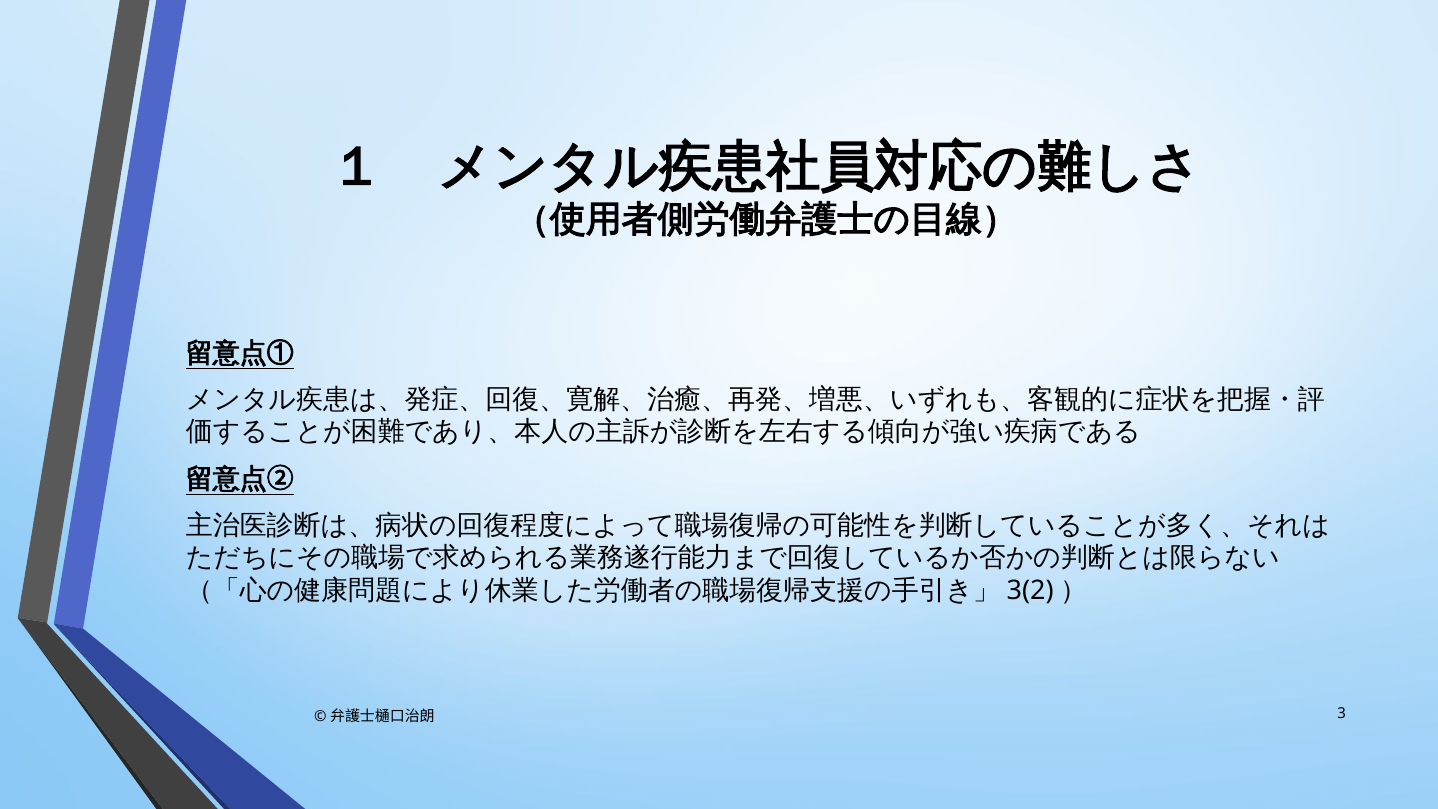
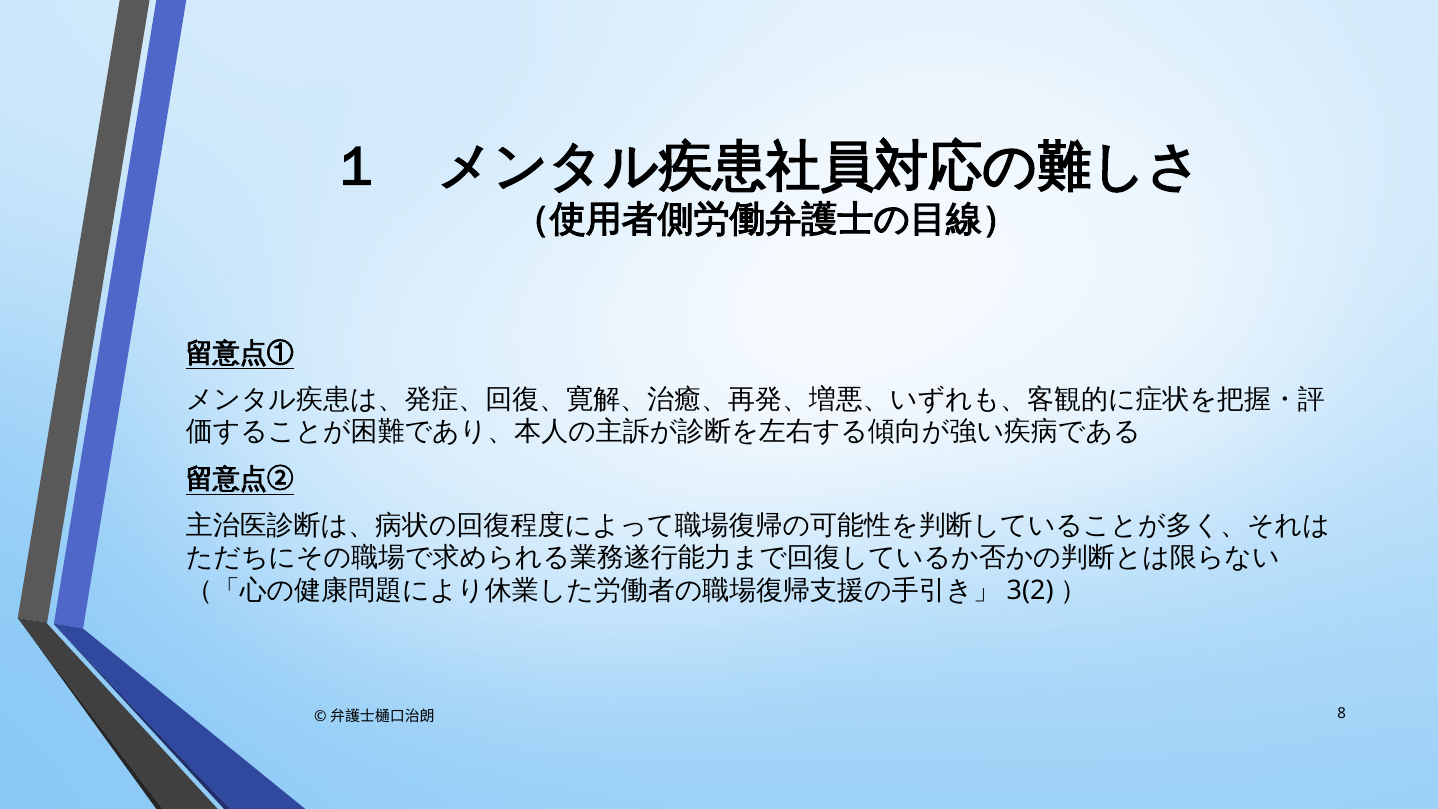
3: 3 -> 8 (1342, 713)
